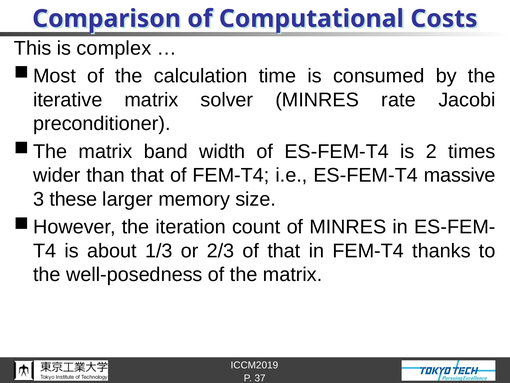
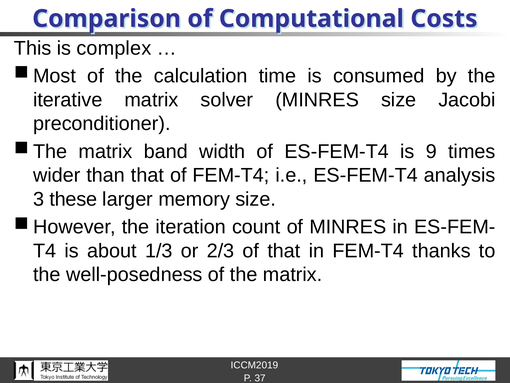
MINRES rate: rate -> size (399, 100)
2: 2 -> 9 (431, 151)
massive: massive -> analysis (460, 175)
